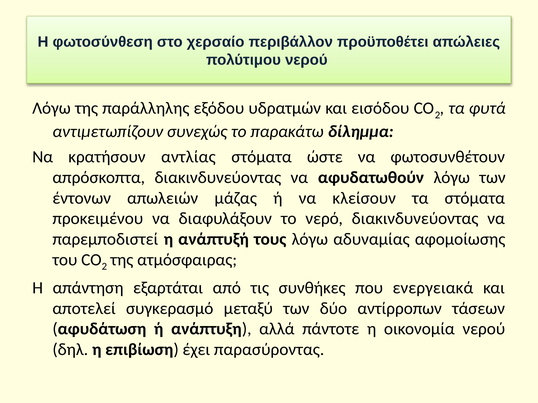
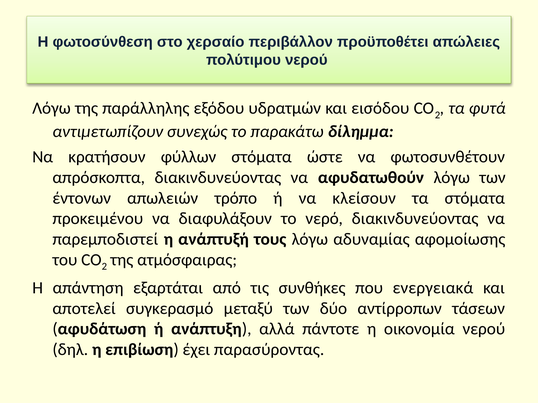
αντλίας: αντλίας -> φύλλων (189, 157)
μάζας: μάζας -> τρόπο (236, 198)
